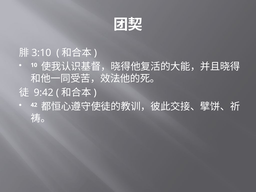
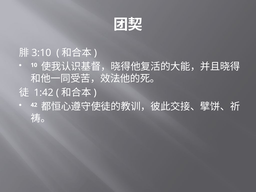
9:42: 9:42 -> 1:42 (44, 93)
